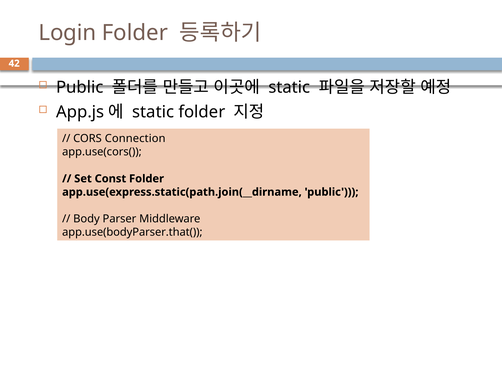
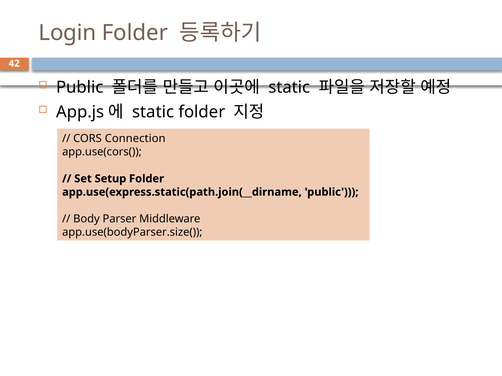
Const: Const -> Setup (110, 179)
app.use(bodyParser.that(: app.use(bodyParser.that( -> app.use(bodyParser.size( (132, 232)
